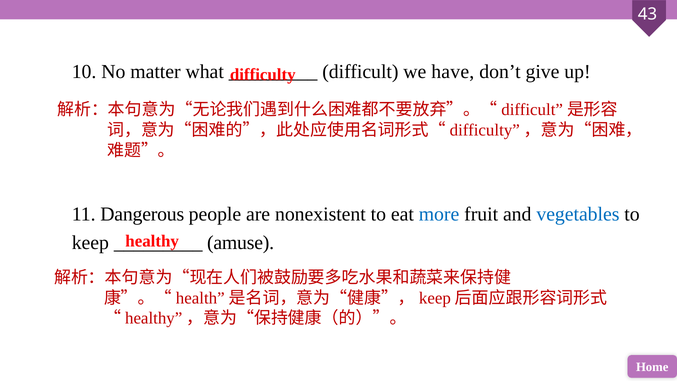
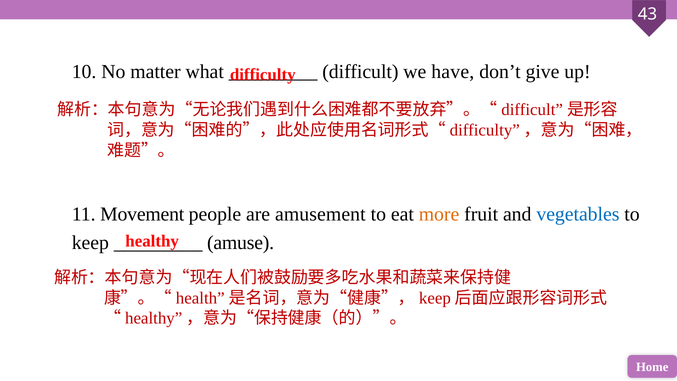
Dangerous: Dangerous -> Movement (142, 214)
nonexistent: nonexistent -> amusement (320, 214)
more colour: blue -> orange (439, 214)
